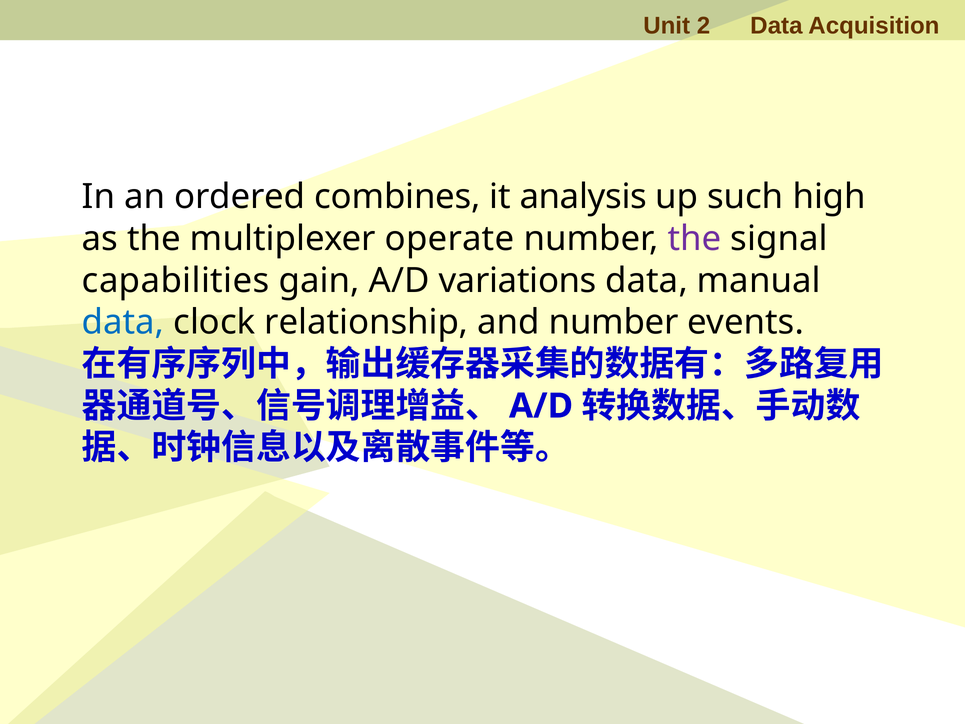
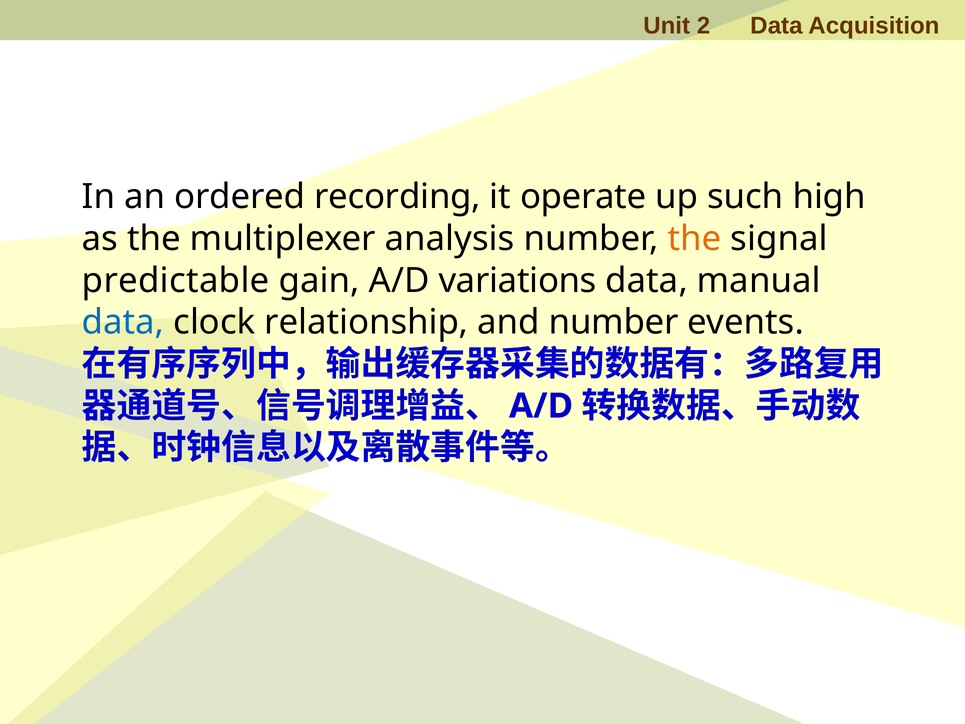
combines: combines -> recording (397, 197)
analysis: analysis -> operate (583, 197)
operate: operate -> analysis (450, 239)
the colour: purple -> orange (695, 239)
capabilities: capabilities -> predictable (176, 281)
